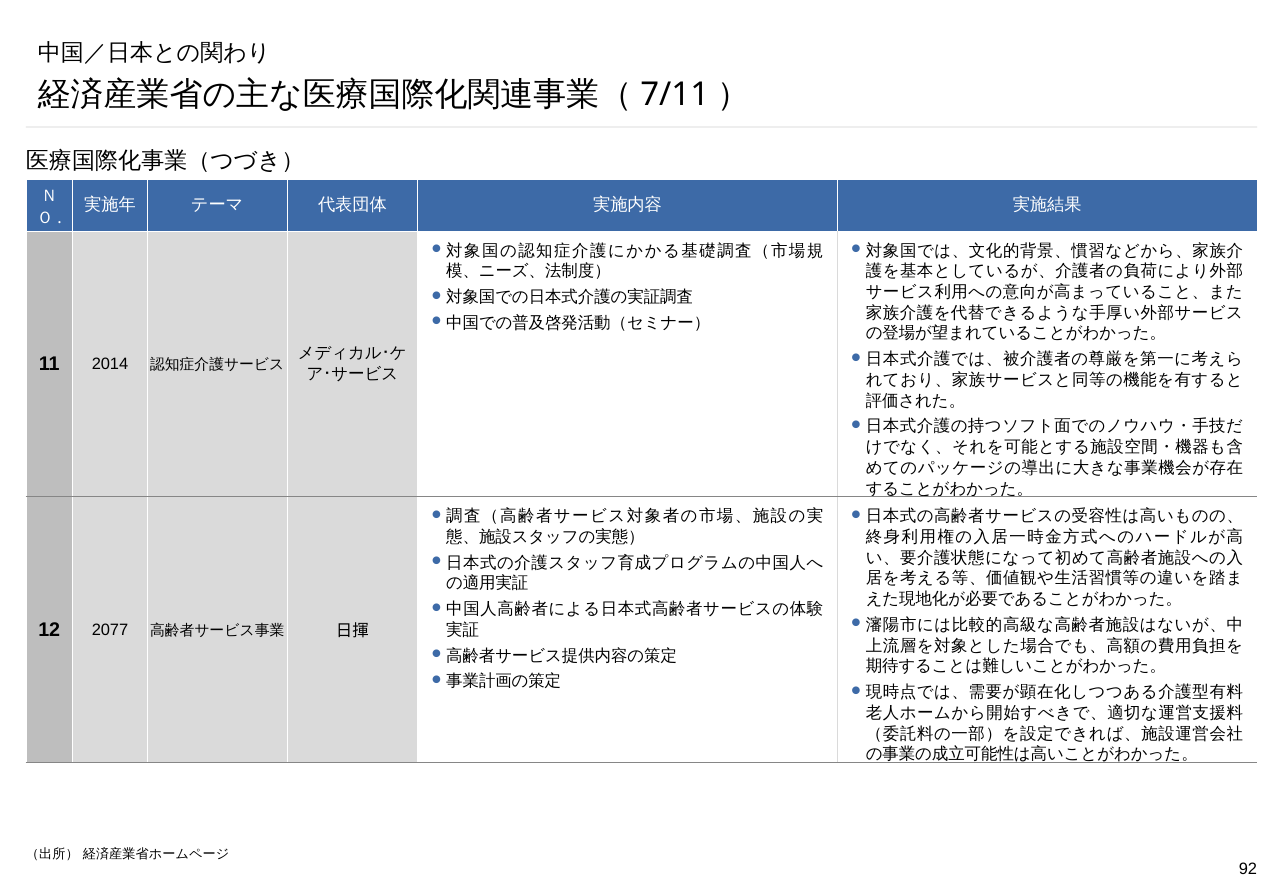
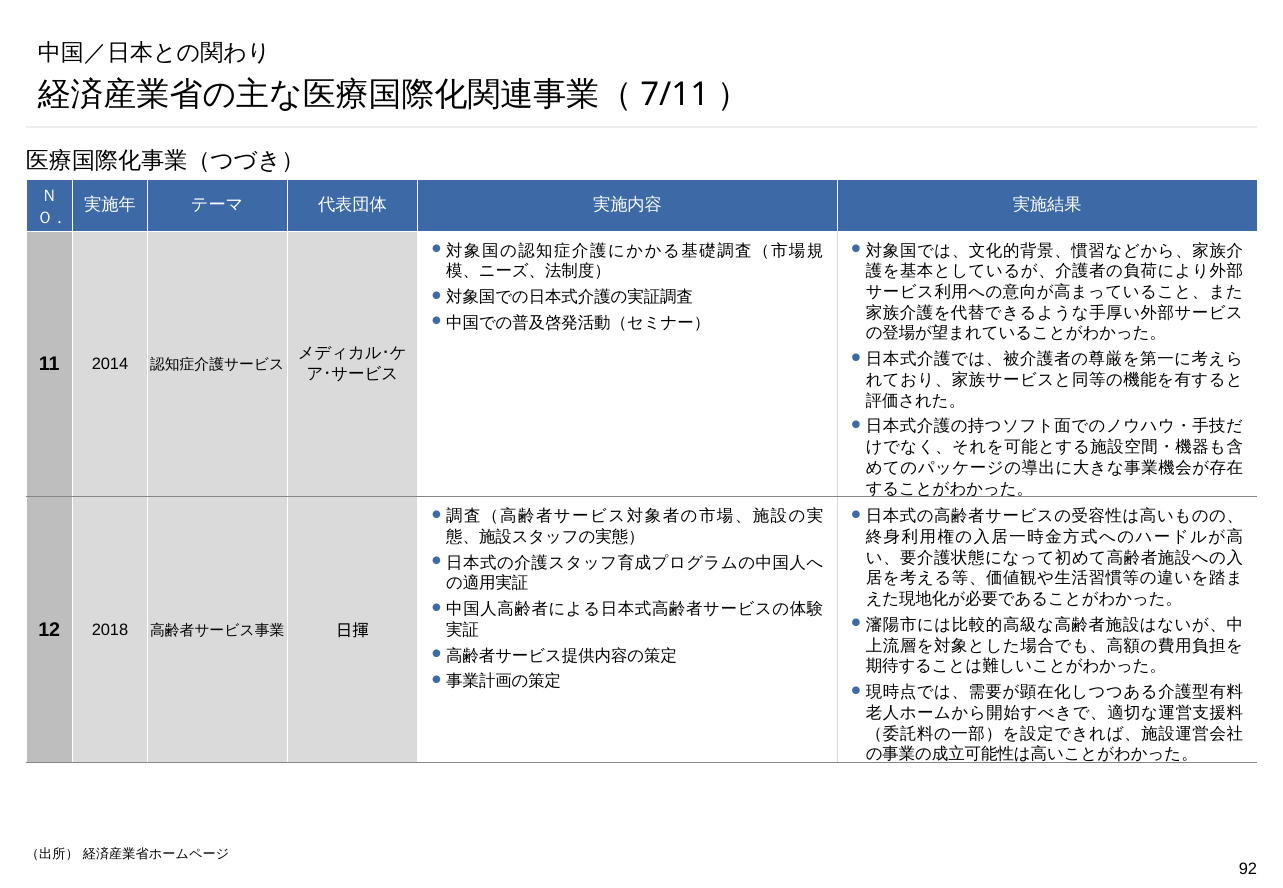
2077: 2077 -> 2018 (110, 630)
